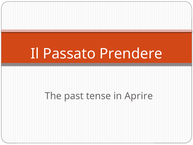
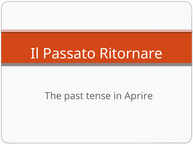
Prendere: Prendere -> Ritornare (131, 54)
